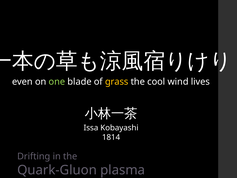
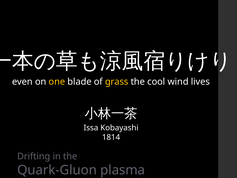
one colour: light green -> yellow (57, 82)
